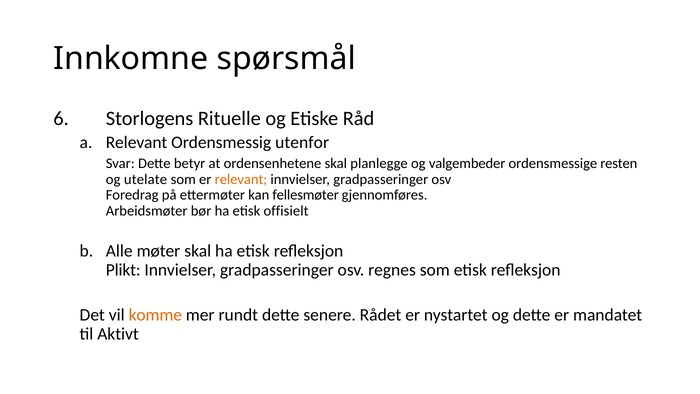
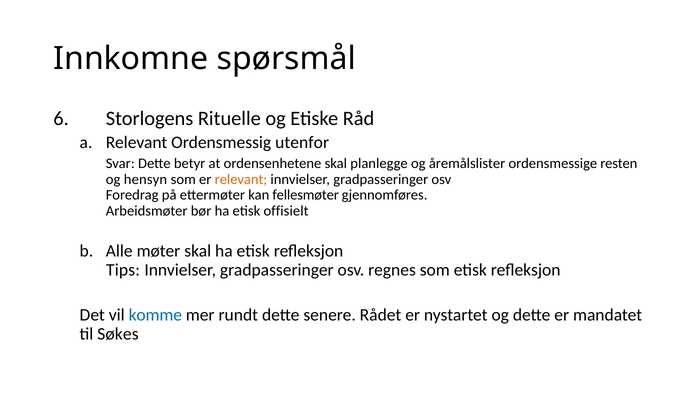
valgembeder: valgembeder -> åremålslister (467, 163)
utelate: utelate -> hensyn (146, 179)
Plikt: Plikt -> Tips (123, 270)
komme colour: orange -> blue (155, 315)
Aktivt: Aktivt -> Søkes (118, 334)
